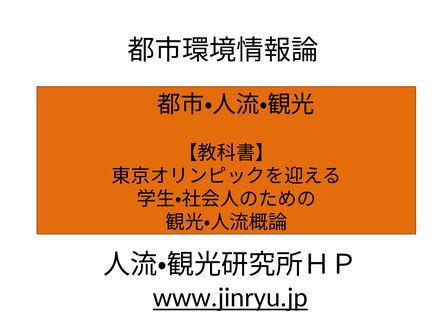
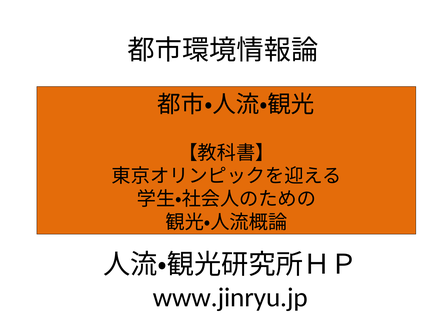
www.jinryu.jp underline: present -> none (230, 297)
